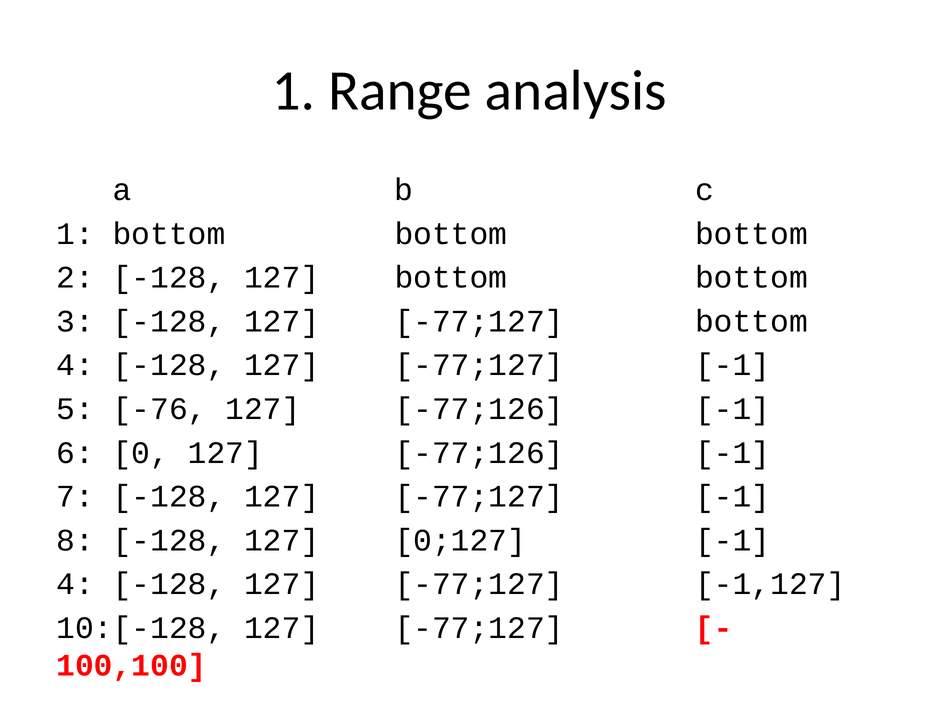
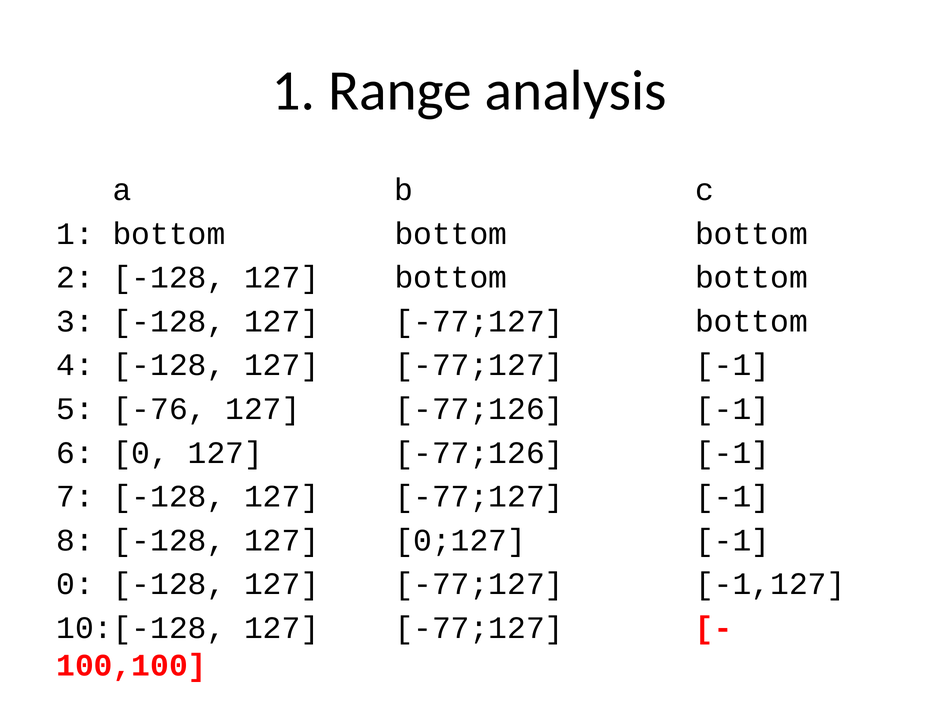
4: 4 -> 0 (75, 584)
